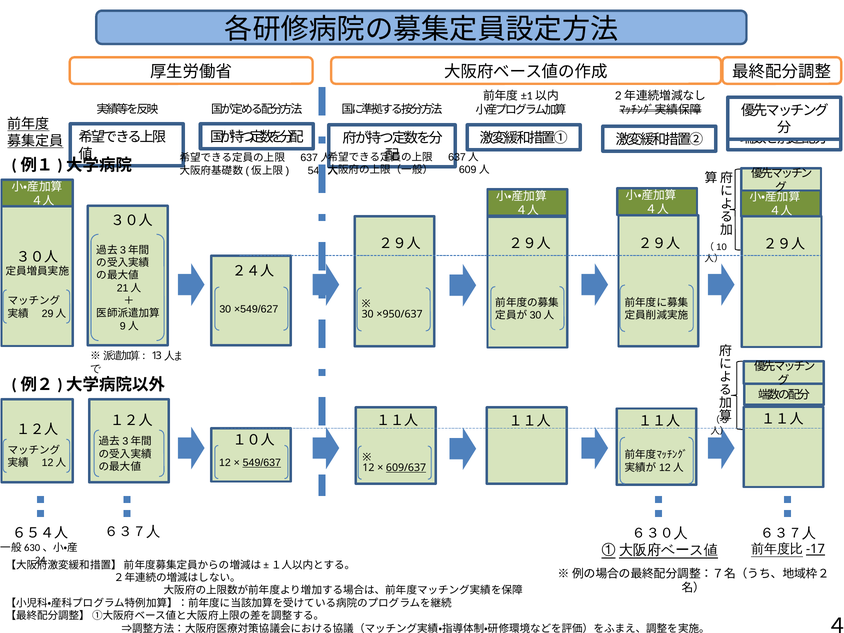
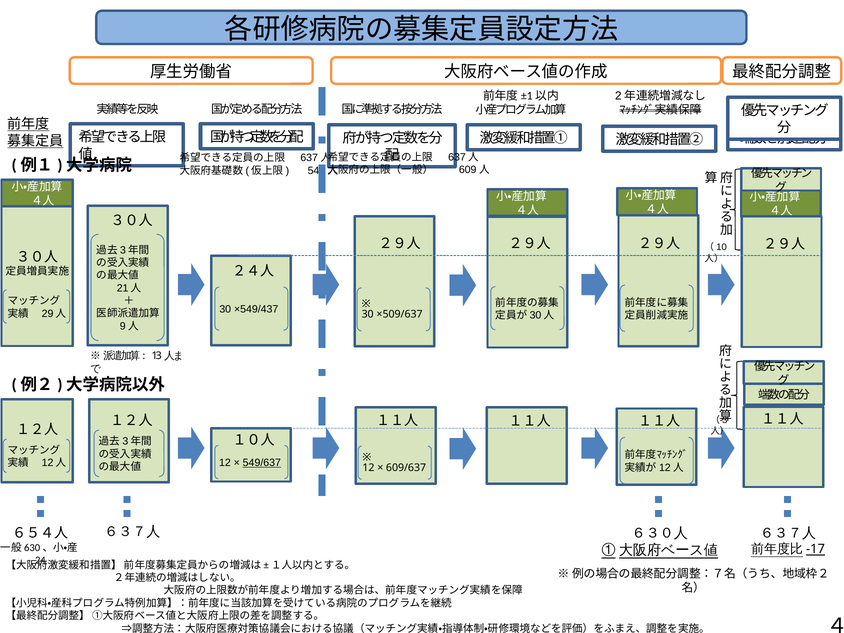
×549/627: ×549/627 -> ×549/437 (256, 309)
×950/637: ×950/637 -> ×509/637 (400, 314)
609/637 underline: present -> none (406, 468)
